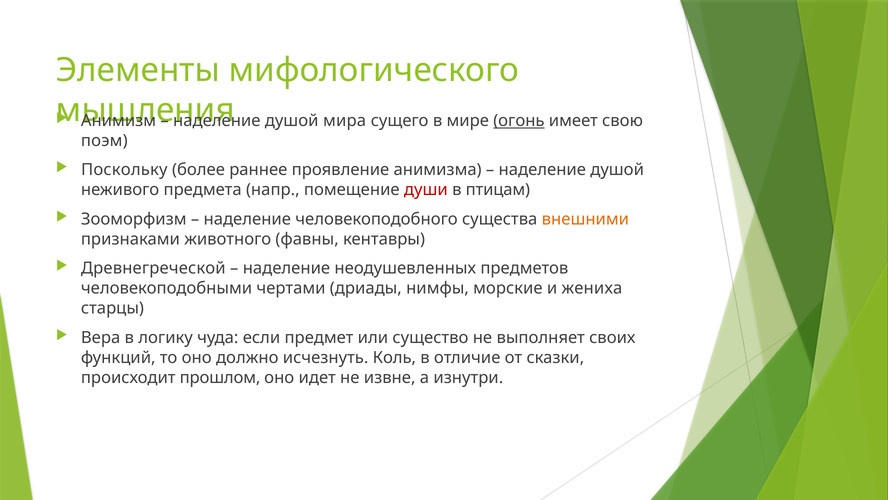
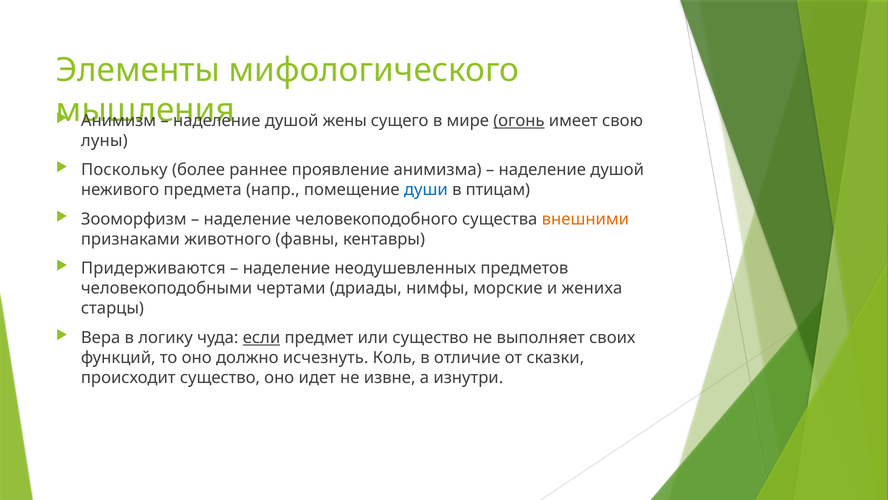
мира: мира -> жены (345, 120)
поэм: поэм -> луны (104, 140)
души colour: red -> blue (426, 190)
Древнегреческой: Древнегреческой -> Придерживаются (153, 268)
если underline: none -> present (261, 337)
происходит прошлом: прошлом -> существо (220, 377)
